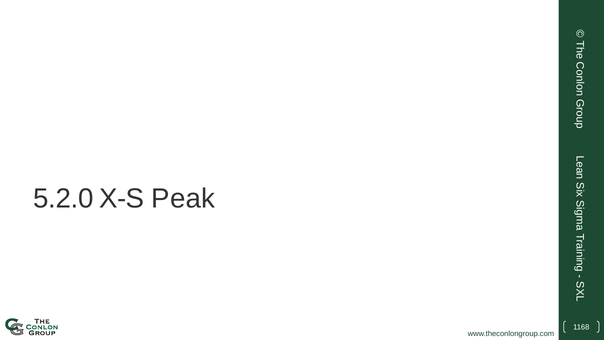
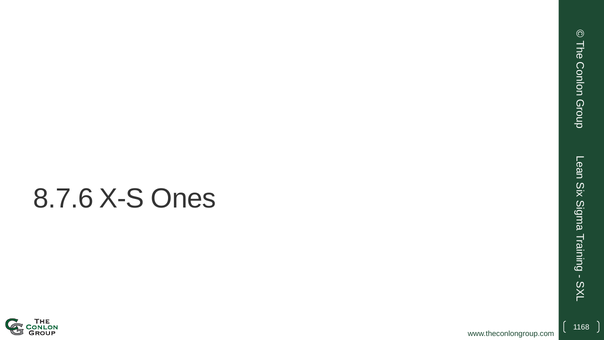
5.2.0: 5.2.0 -> 8.7.6 (64, 198)
Peak: Peak -> Ones (183, 198)
